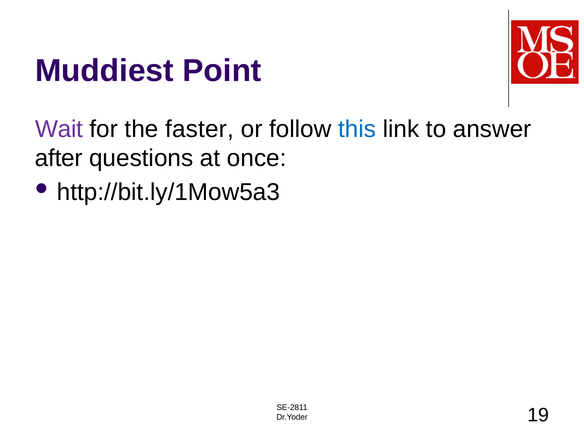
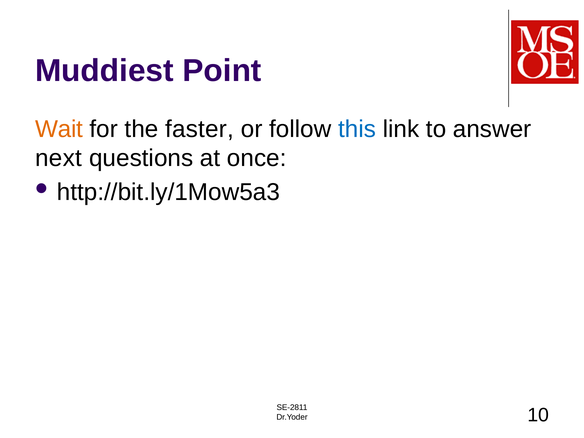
Wait colour: purple -> orange (59, 129)
after: after -> next (59, 158)
19: 19 -> 10 (538, 415)
